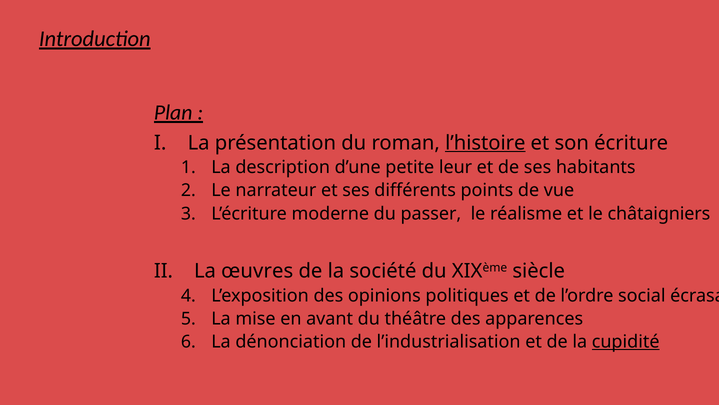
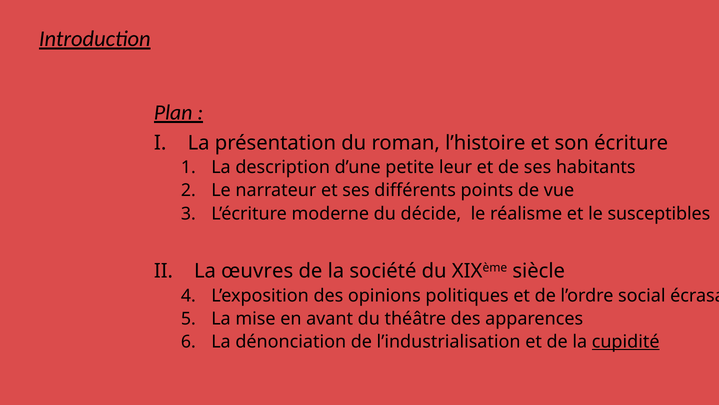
l’histoire underline: present -> none (485, 143)
passer: passer -> décide (431, 213)
châtaigniers: châtaigniers -> susceptibles (659, 213)
